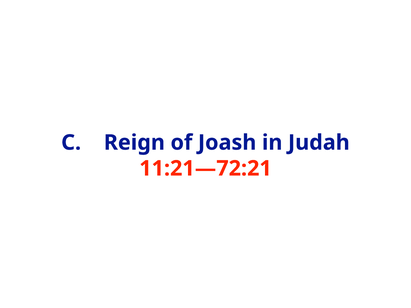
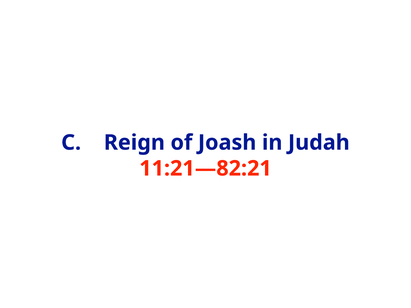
11:21—72:21: 11:21—72:21 -> 11:21—82:21 (206, 169)
